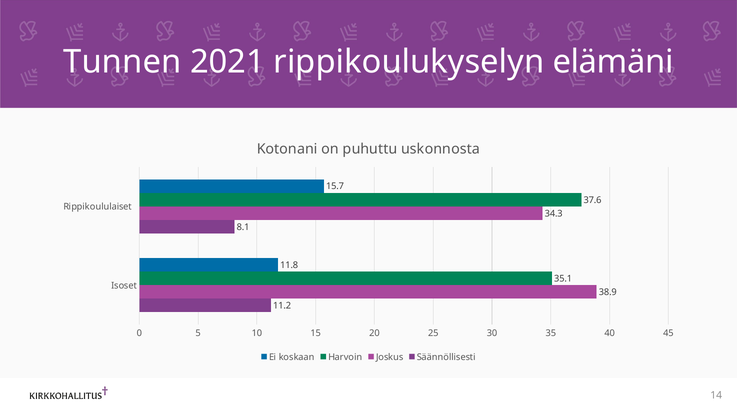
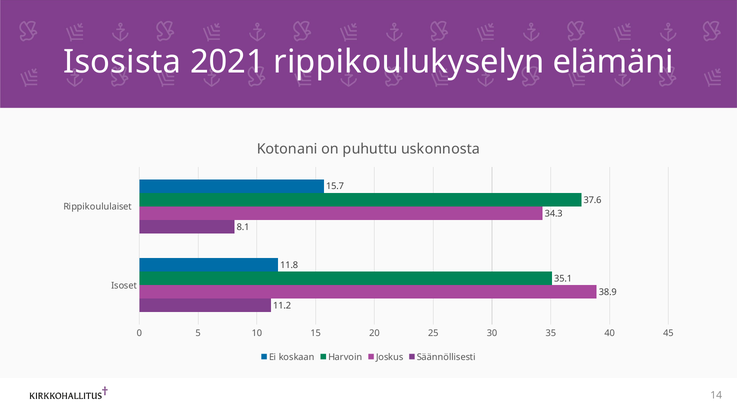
Tunnen: Tunnen -> Isosista (122, 62)
